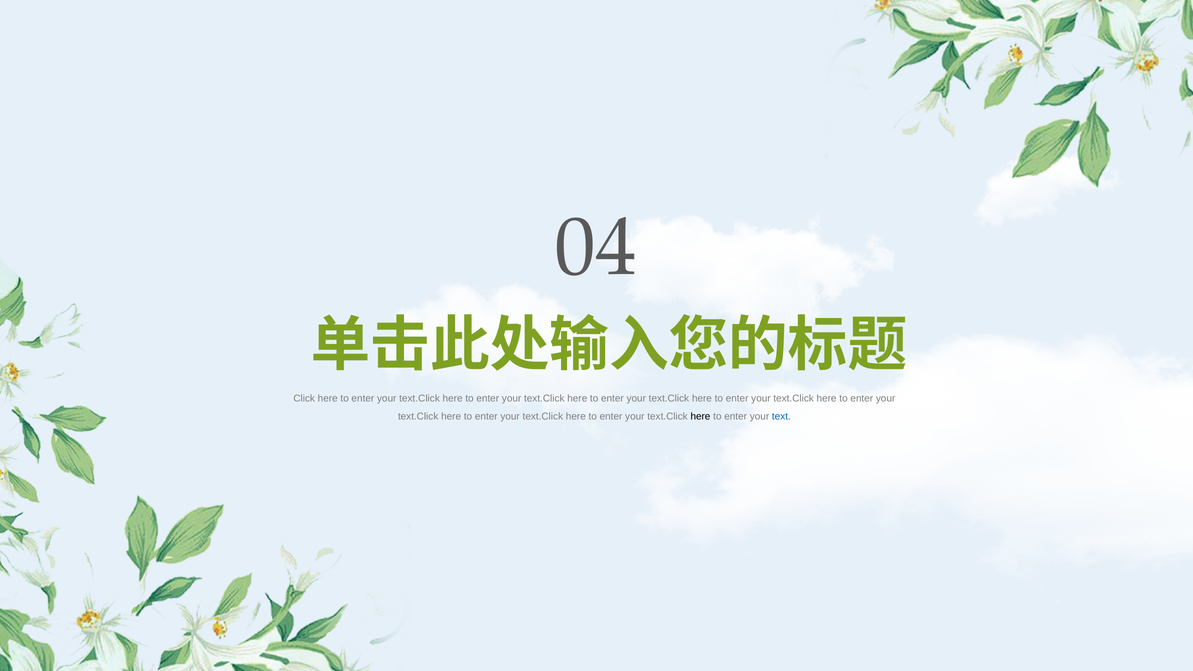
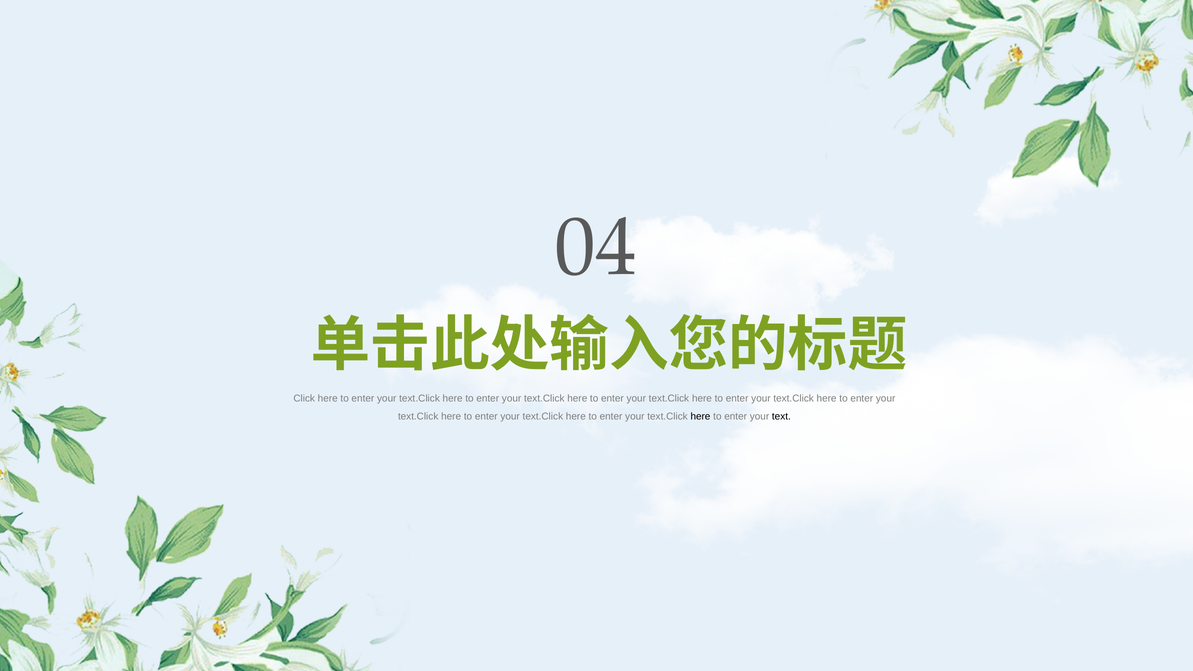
text colour: blue -> black (781, 417)
